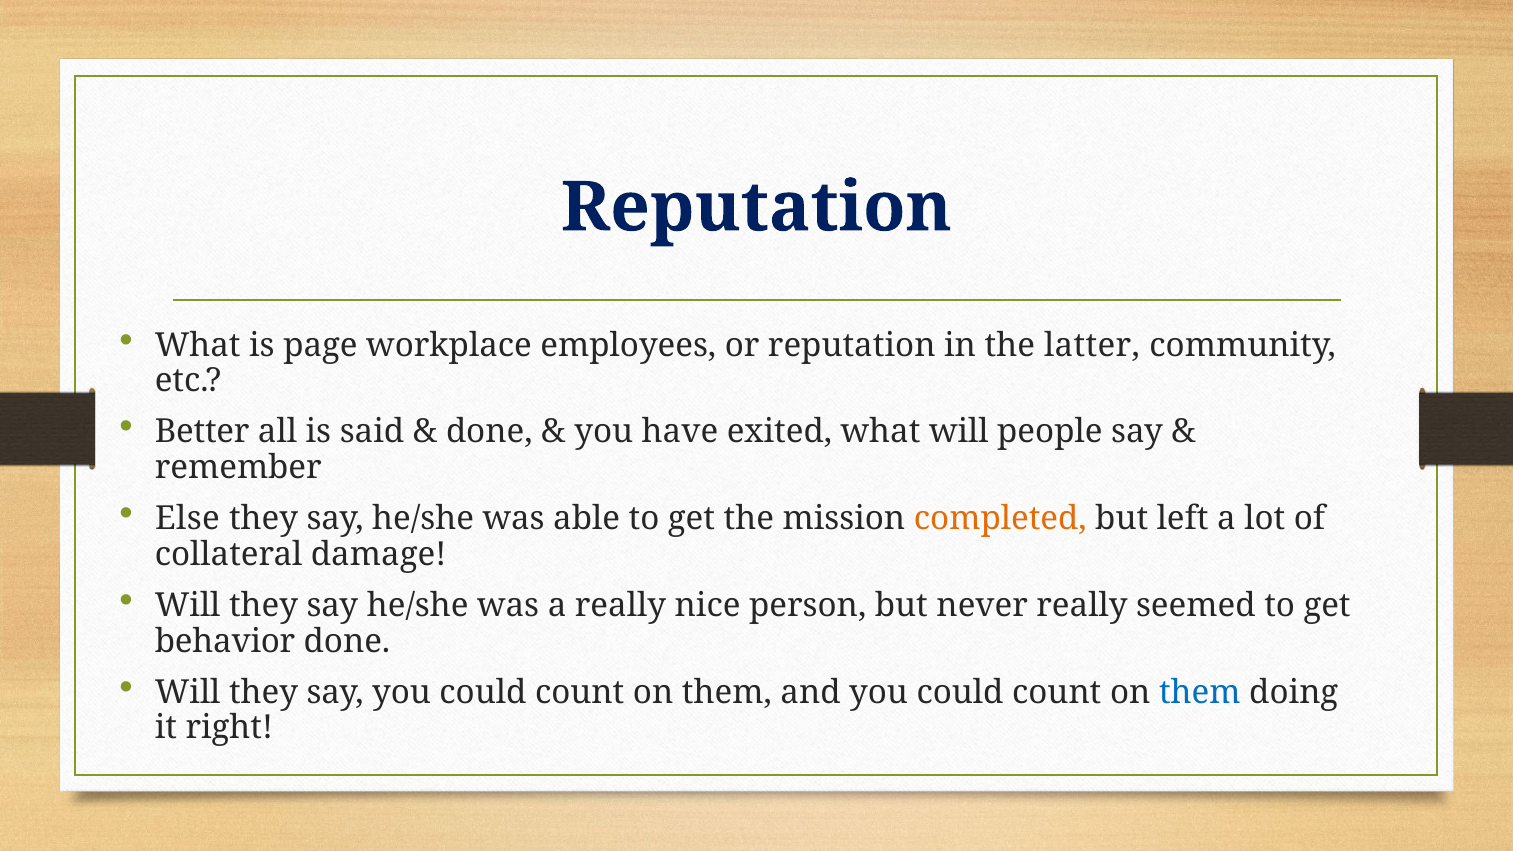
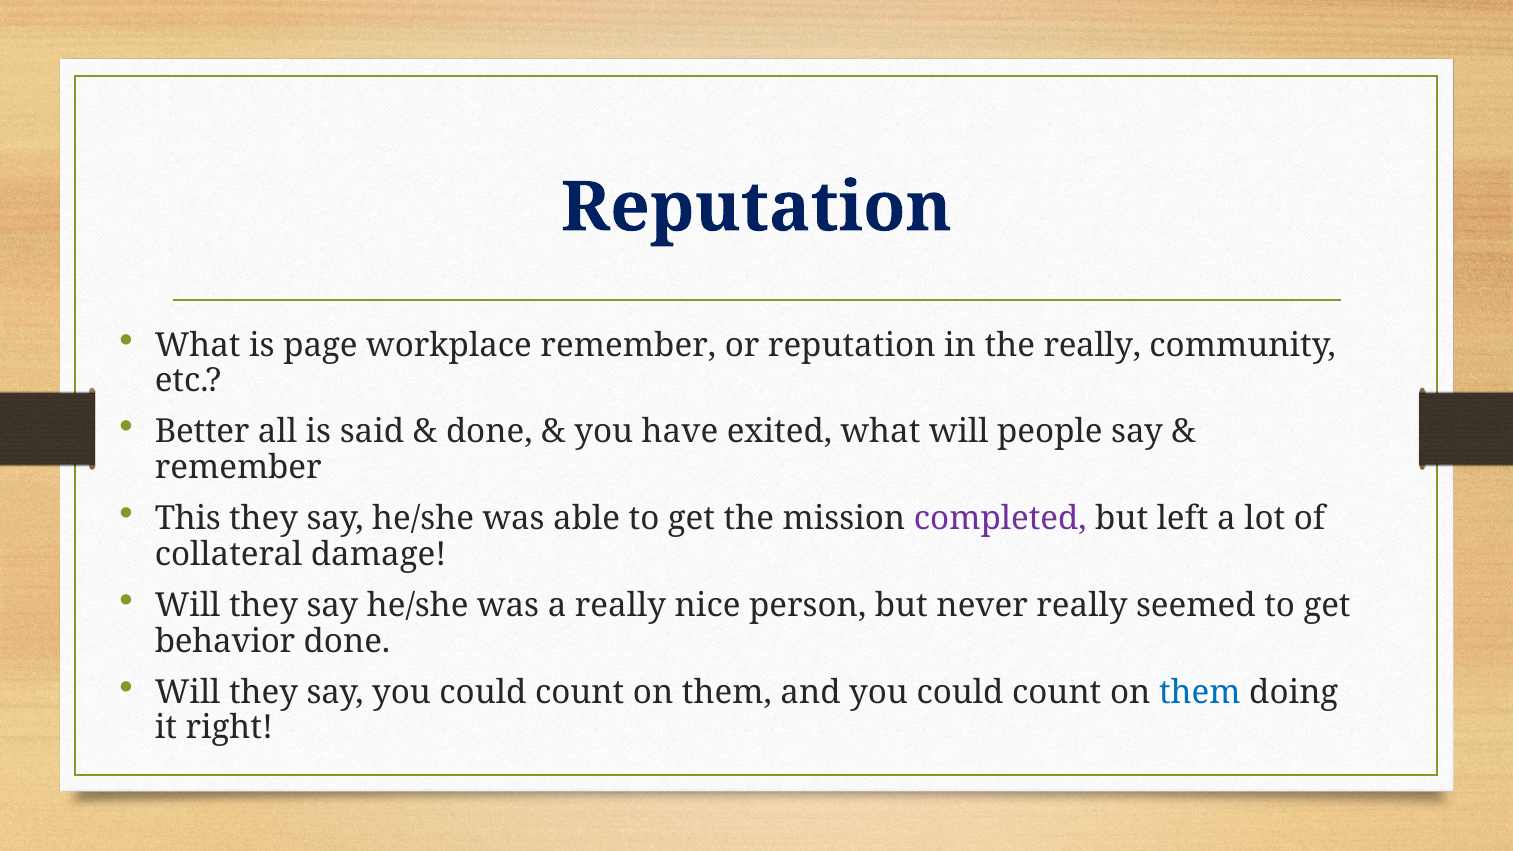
workplace employees: employees -> remember (628, 345)
the latter: latter -> really (1092, 345)
Else: Else -> This (188, 519)
completed colour: orange -> purple (1000, 519)
